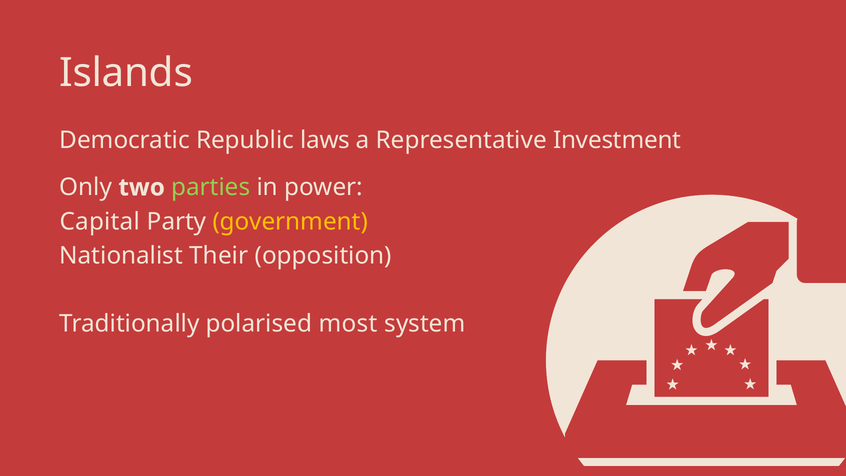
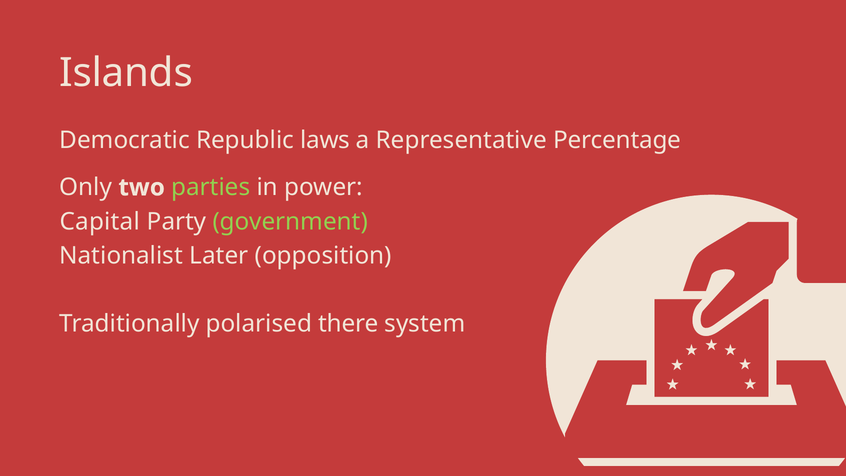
Investment: Investment -> Percentage (617, 140)
government colour: yellow -> light green (290, 222)
Their: Their -> Later (219, 256)
most: most -> there (348, 324)
